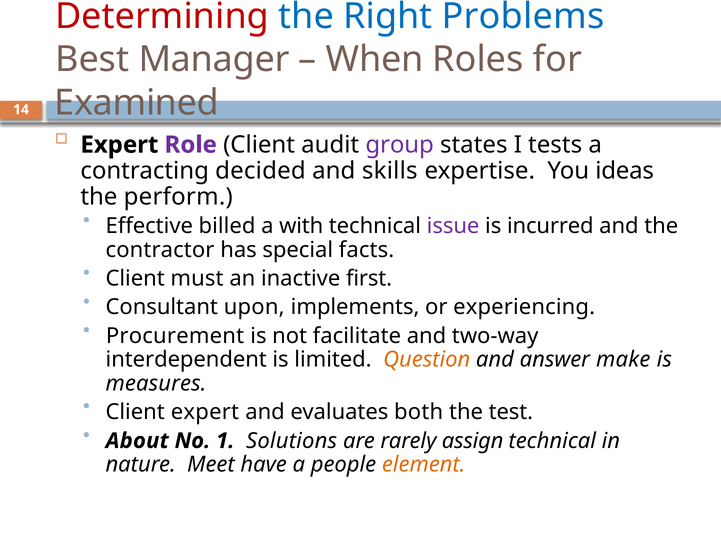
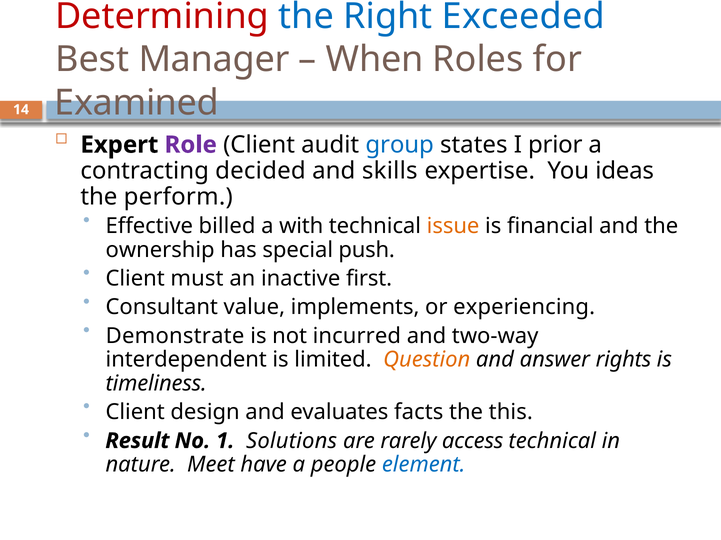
Problems: Problems -> Exceeded (523, 16)
group colour: purple -> blue (400, 145)
tests: tests -> prior (555, 145)
issue colour: purple -> orange (453, 226)
incurred: incurred -> financial (550, 226)
contractor: contractor -> ownership (160, 250)
facts: facts -> push (367, 250)
upon: upon -> value (254, 308)
Procurement: Procurement -> Demonstrate (175, 336)
facilitate: facilitate -> incurred (357, 336)
make: make -> rights (624, 360)
measures: measures -> timeliness (156, 384)
Client expert: expert -> design (205, 413)
both: both -> facts (419, 413)
test: test -> this (511, 413)
About: About -> Result (137, 441)
assign: assign -> access (473, 441)
element colour: orange -> blue (424, 465)
